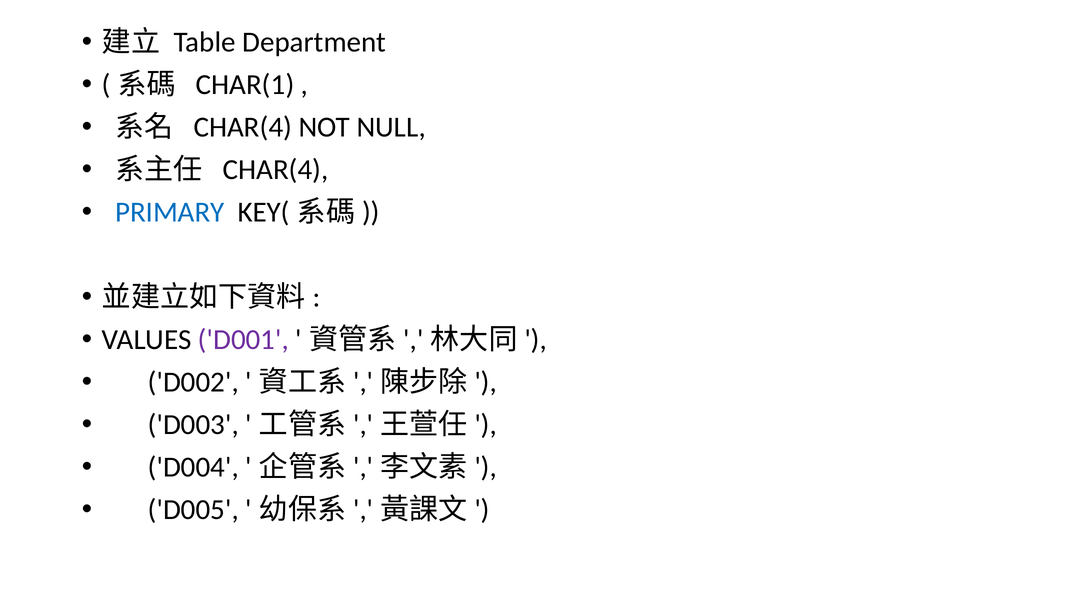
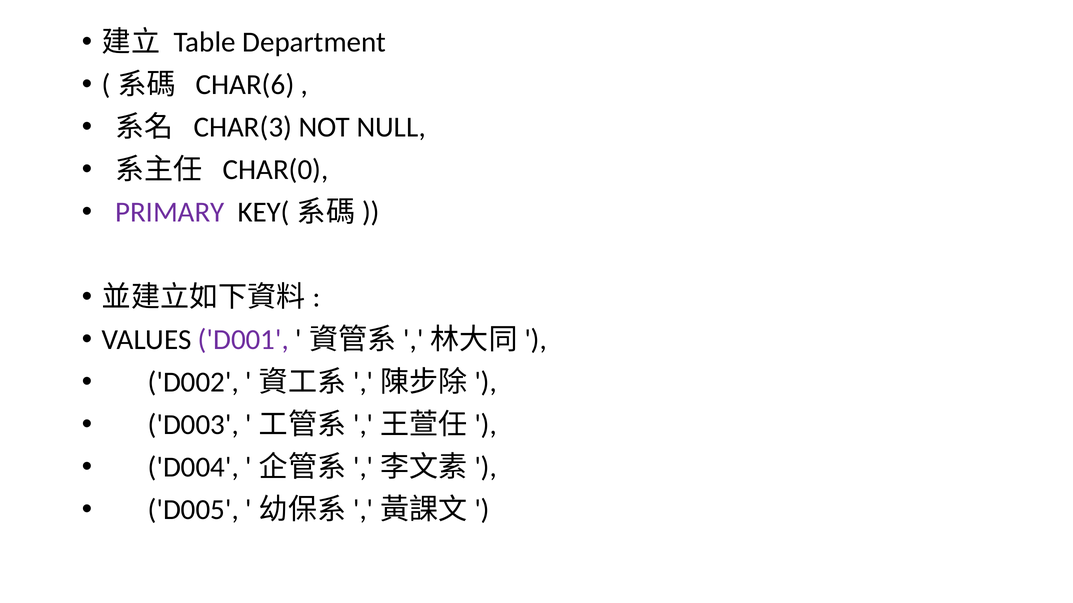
CHAR(1: CHAR(1 -> CHAR(6 (245, 85)
CHAR(4: CHAR(4 -> CHAR(3 (243, 127)
CHAR(4: CHAR(4 -> CHAR(0 (275, 170)
PRIMARY colour: blue -> purple (170, 212)
